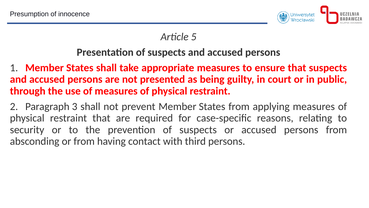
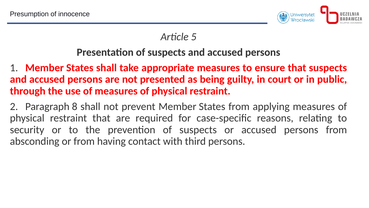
3: 3 -> 8 (75, 106)
